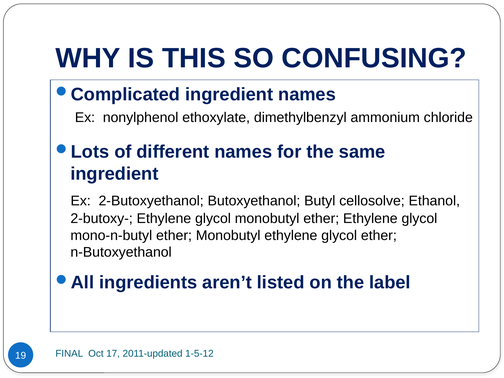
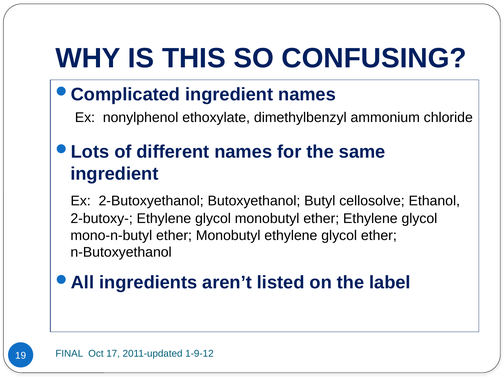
1-5-12: 1-5-12 -> 1-9-12 (199, 353)
